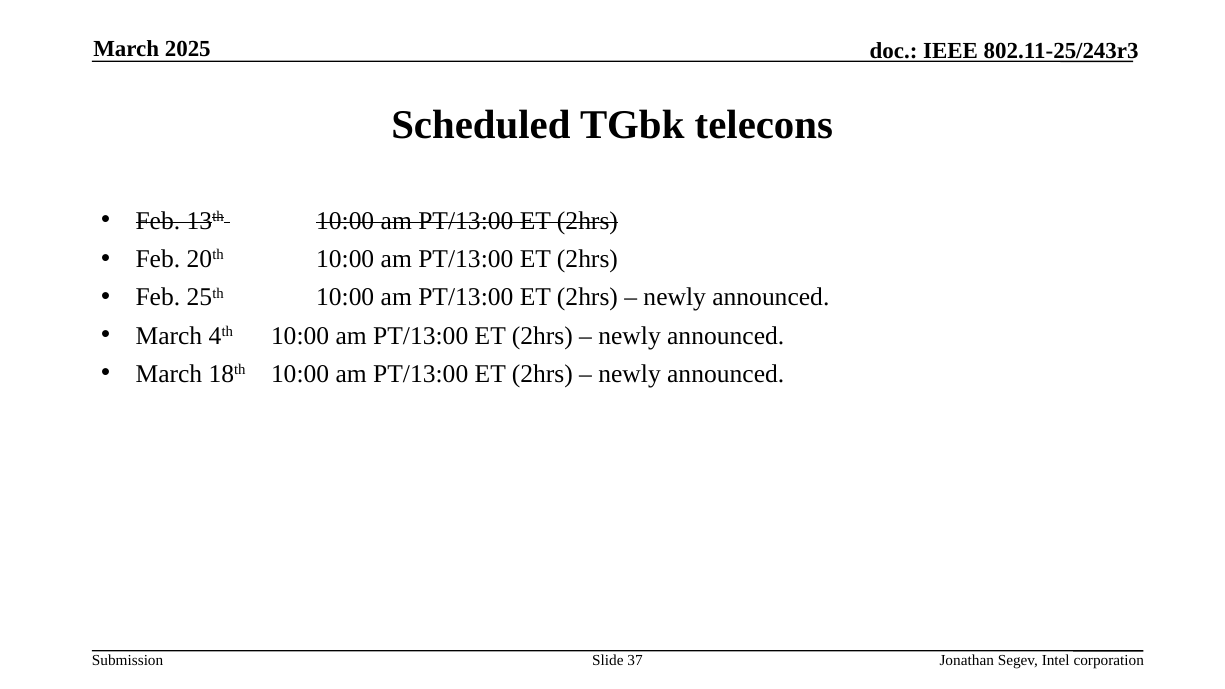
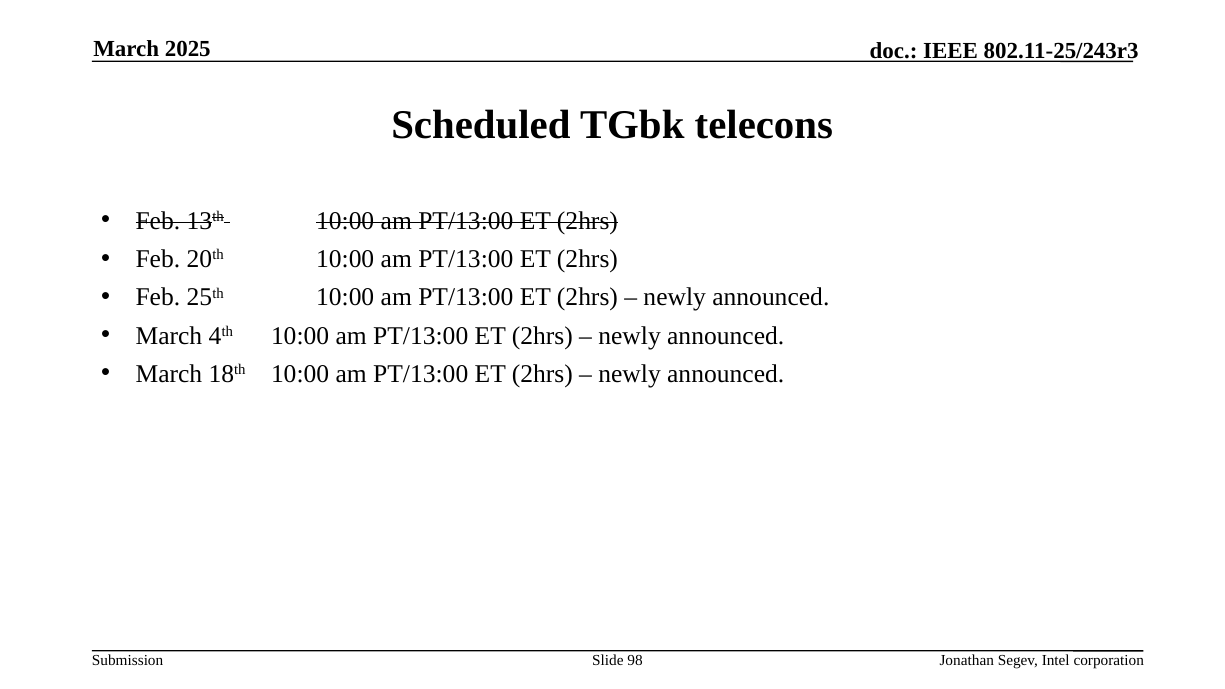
37: 37 -> 98 (635, 661)
